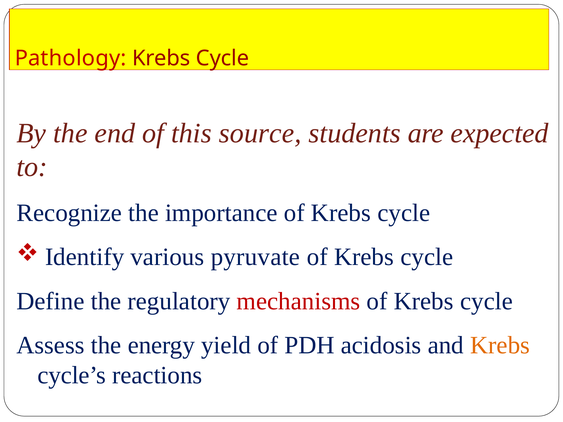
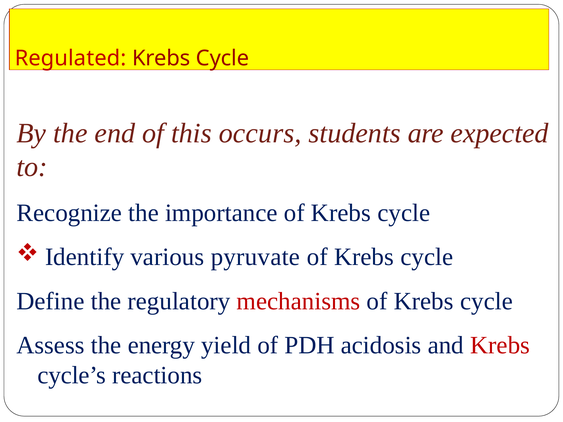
Pathology: Pathology -> Regulated (71, 58)
source: source -> occurs (260, 133)
Krebs colour: orange -> red (500, 345)
